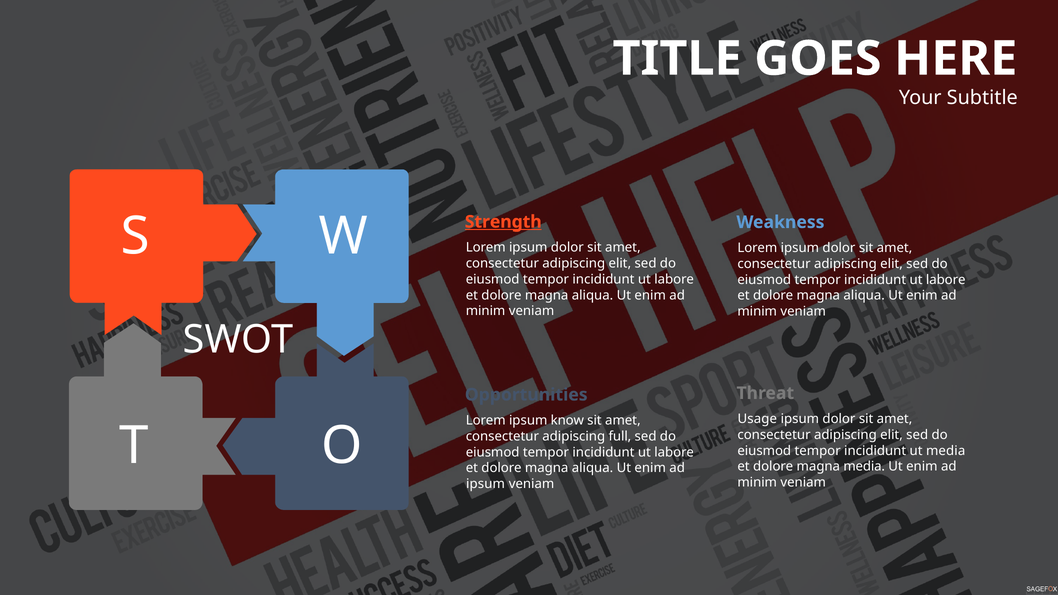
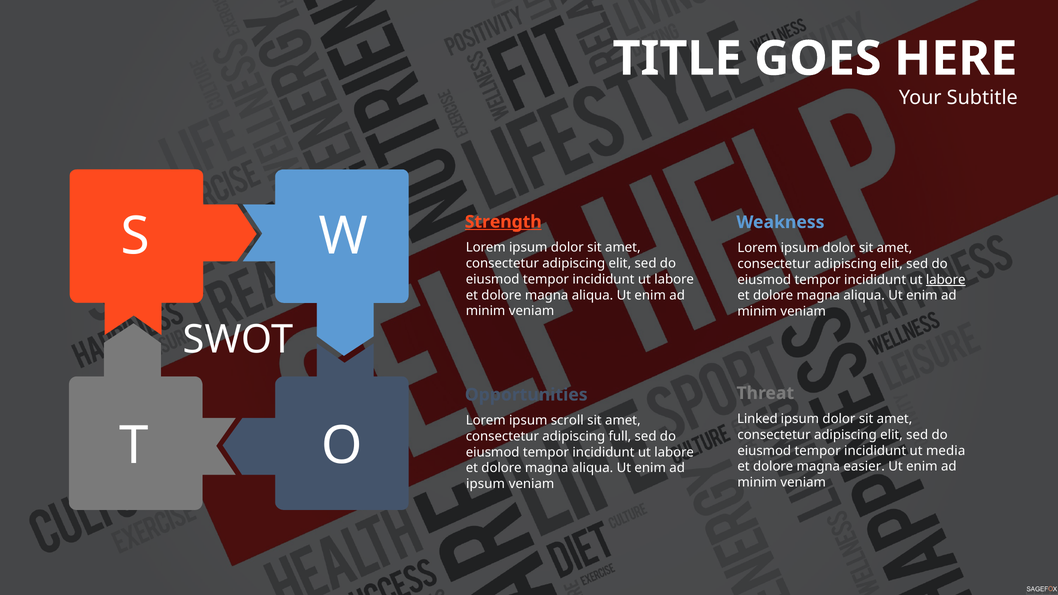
labore underline: none -> present (946, 280)
Usage: Usage -> Linked (757, 419)
know: know -> scroll (567, 421)
magna media: media -> easier (864, 467)
